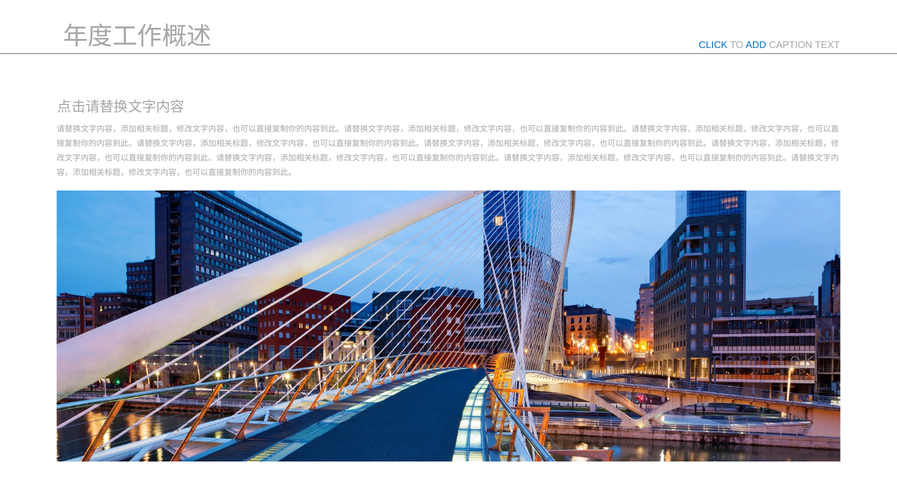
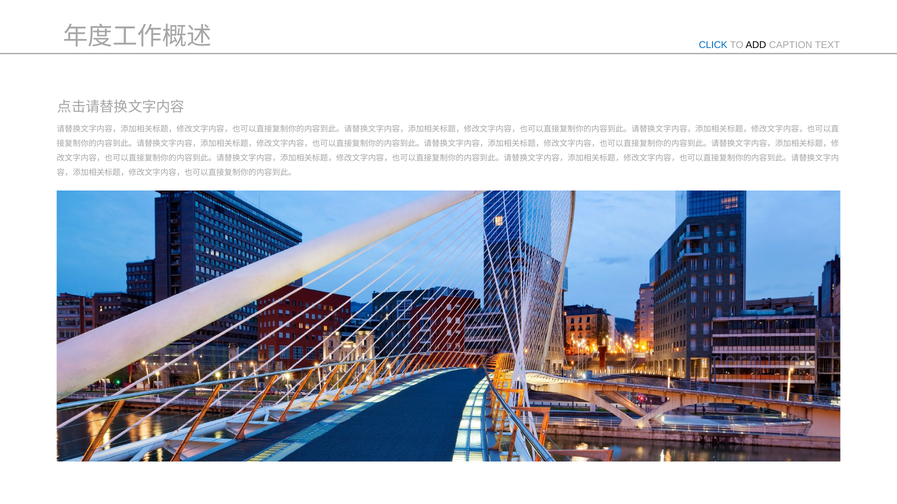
ADD colour: blue -> black (756, 45)
